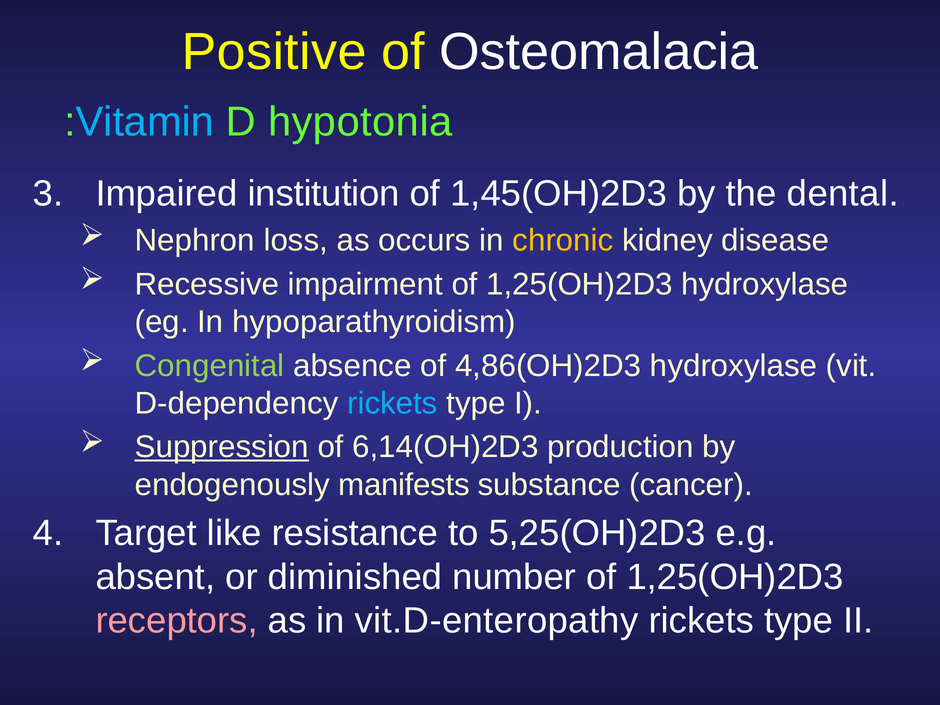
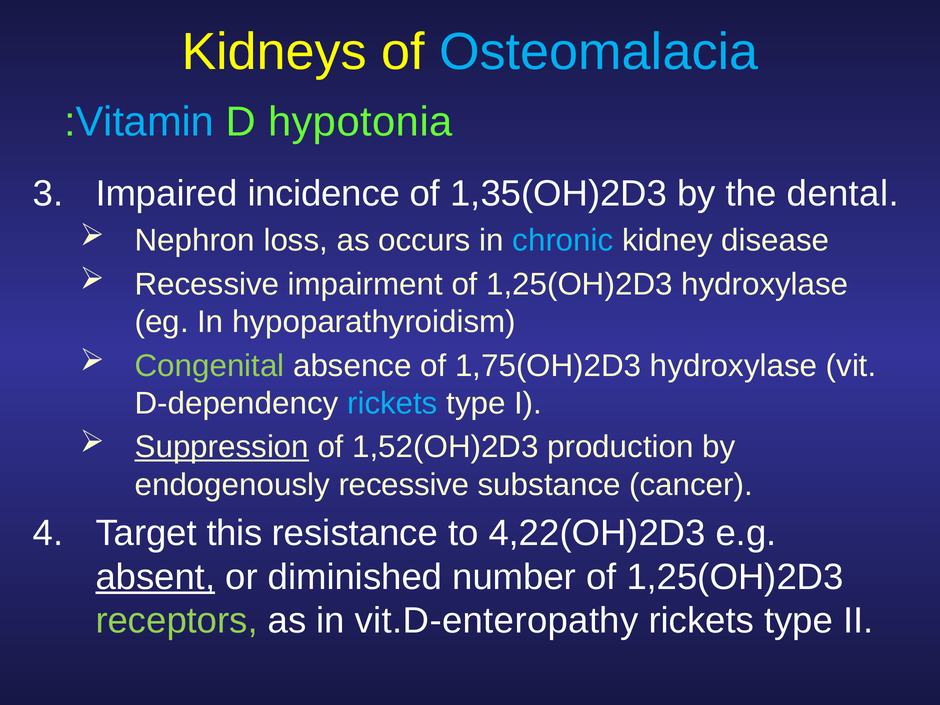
Positive: Positive -> Kidneys (274, 52)
Osteomalacia colour: white -> light blue (599, 52)
institution: institution -> incidence (324, 194)
1,45(OH)2D3: 1,45(OH)2D3 -> 1,35(OH)2D3 (559, 194)
chronic colour: yellow -> light blue (563, 240)
4,86(OH)2D3: 4,86(OH)2D3 -> 1,75(OH)2D3 (548, 366)
6,14(OH)2D3: 6,14(OH)2D3 -> 1,52(OH)2D3 (445, 447)
endogenously manifests: manifests -> recessive (404, 485)
like: like -> this (235, 533)
5,25(OH)2D3: 5,25(OH)2D3 -> 4,22(OH)2D3 (597, 533)
absent underline: none -> present (155, 577)
receptors colour: pink -> light green (177, 621)
